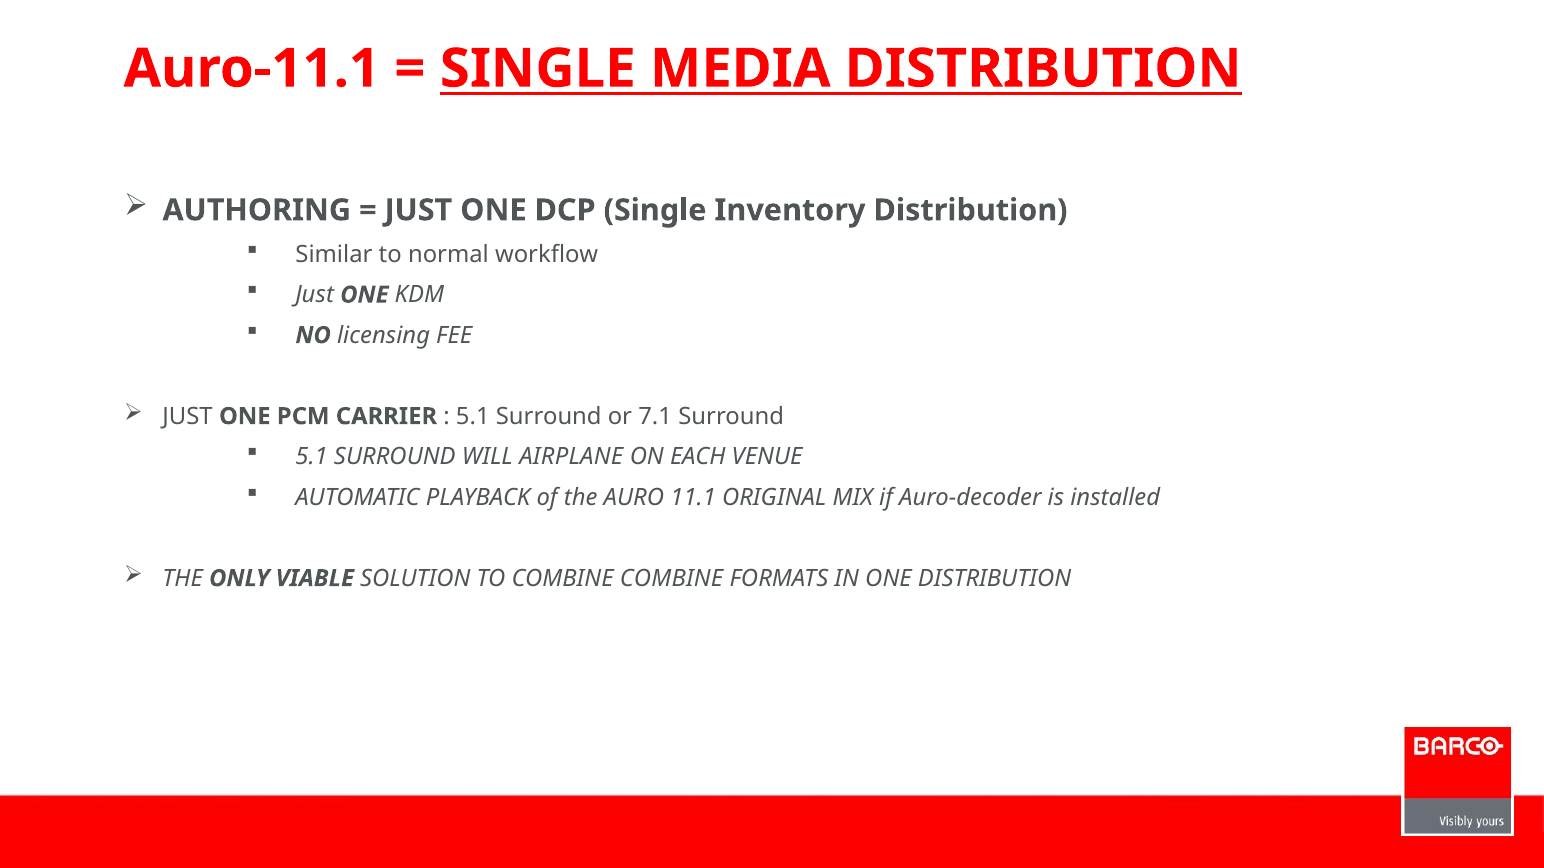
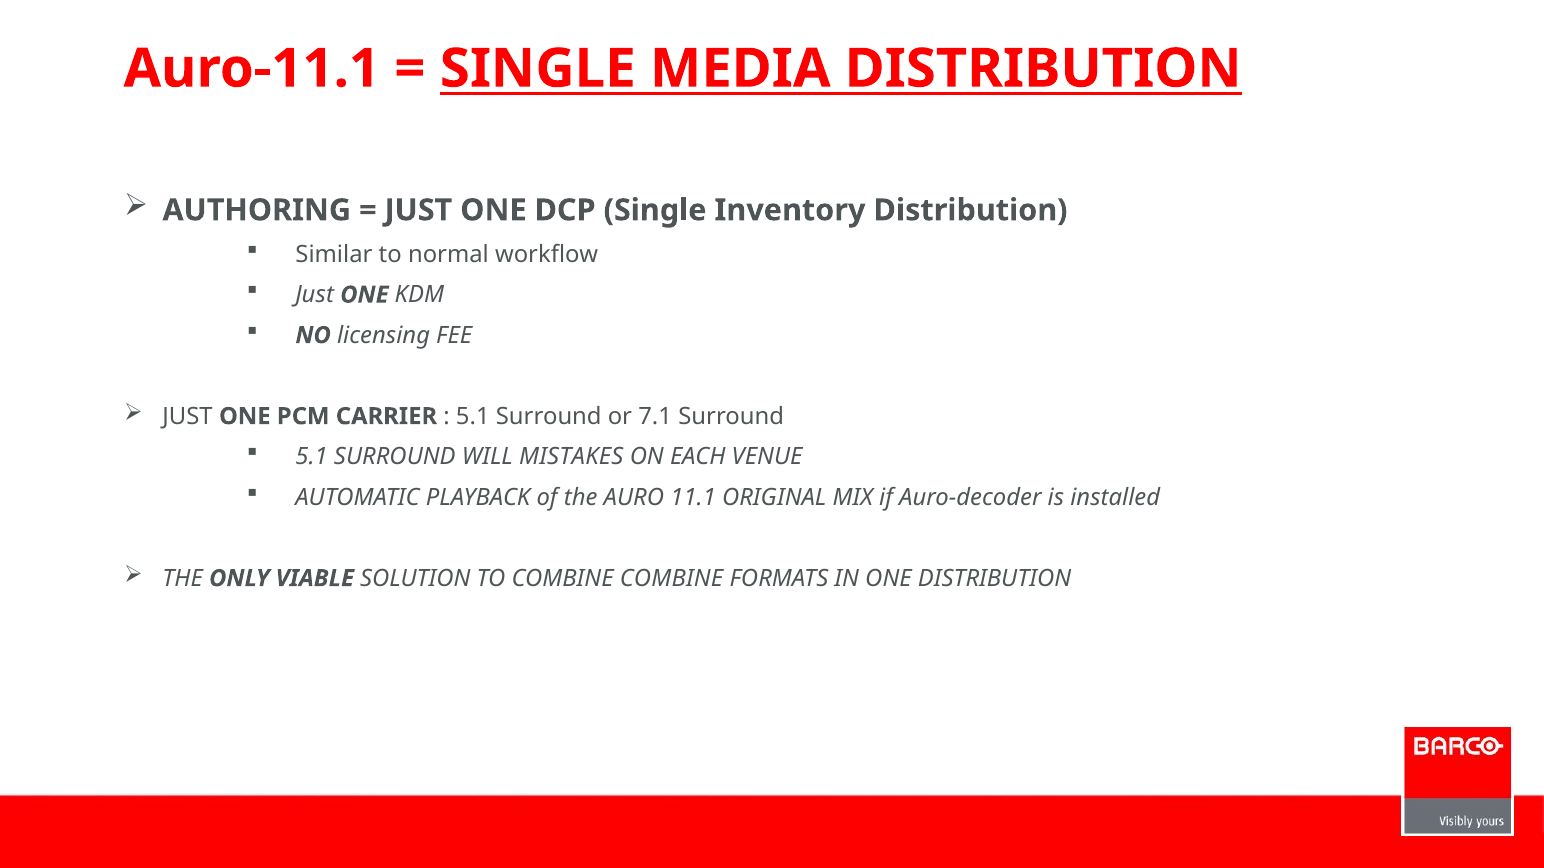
AIRPLANE: AIRPLANE -> MISTAKES (571, 457)
